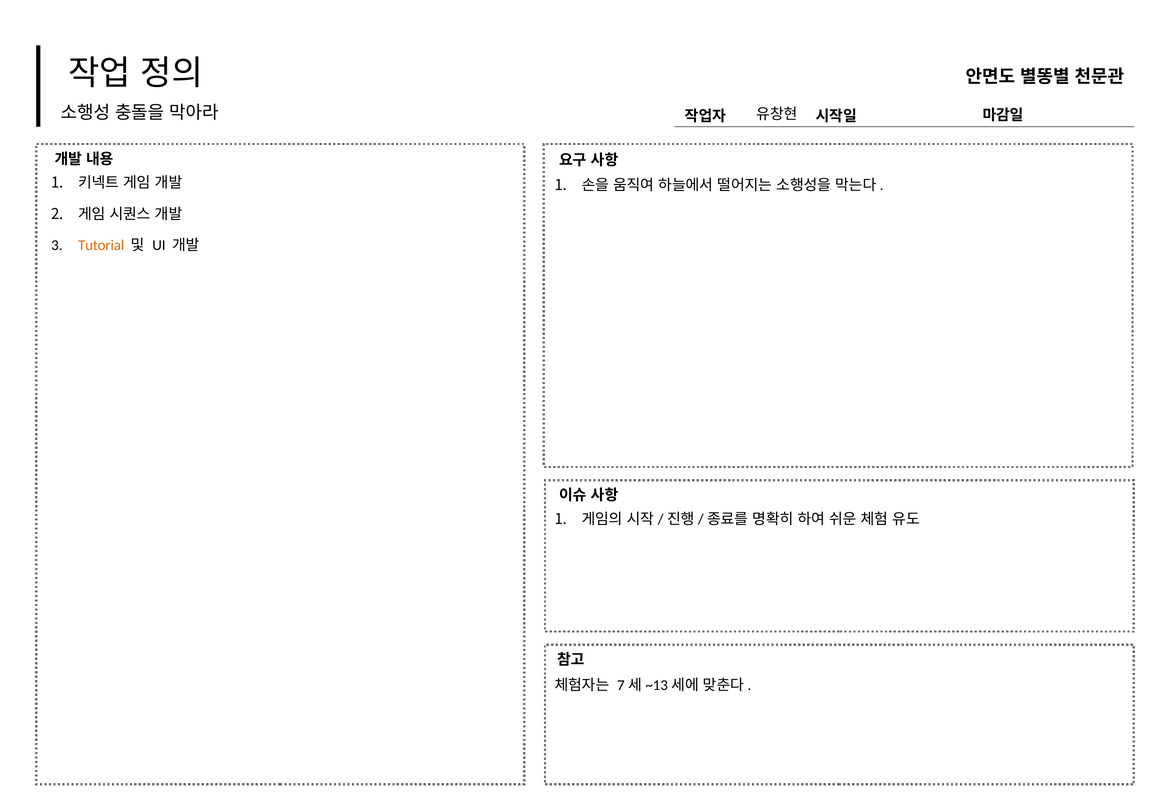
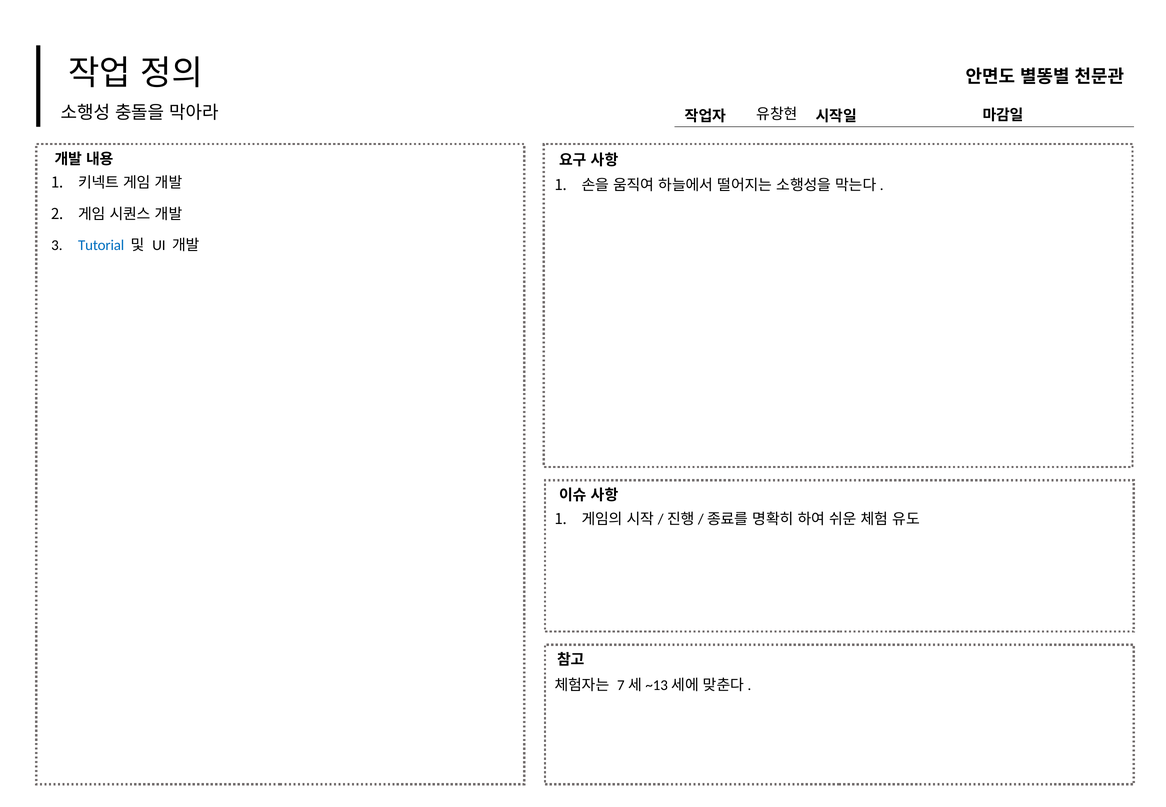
Tutorial colour: orange -> blue (101, 245)
